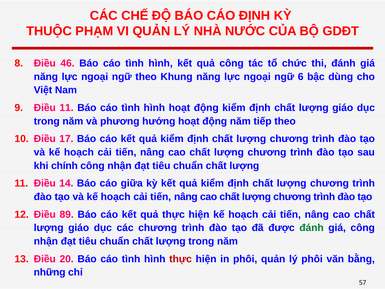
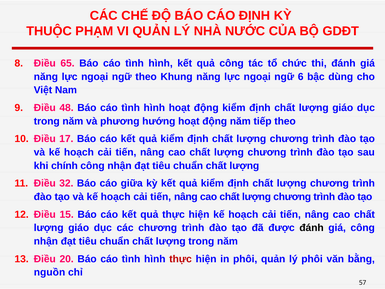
46: 46 -> 65 (67, 63)
Điều 11: 11 -> 48 (67, 108)
14: 14 -> 32 (66, 183)
89: 89 -> 15 (67, 214)
đánh colour: green -> black (312, 228)
những: những -> nguồn (50, 272)
